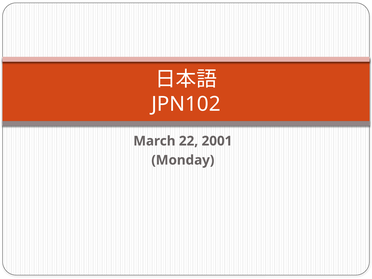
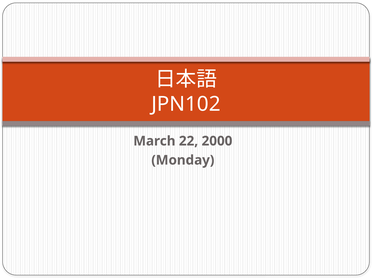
2001: 2001 -> 2000 (217, 141)
